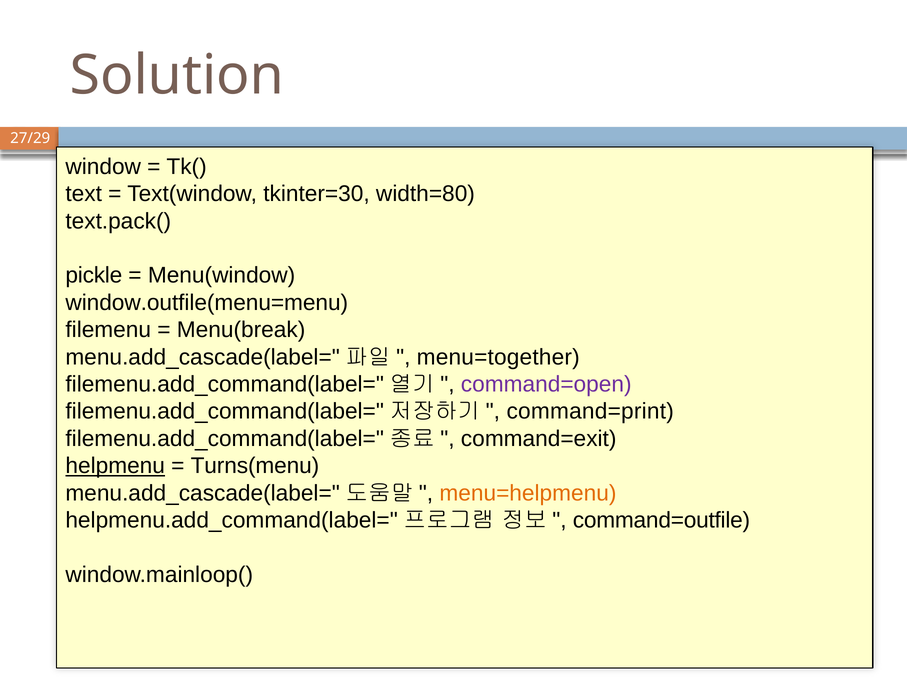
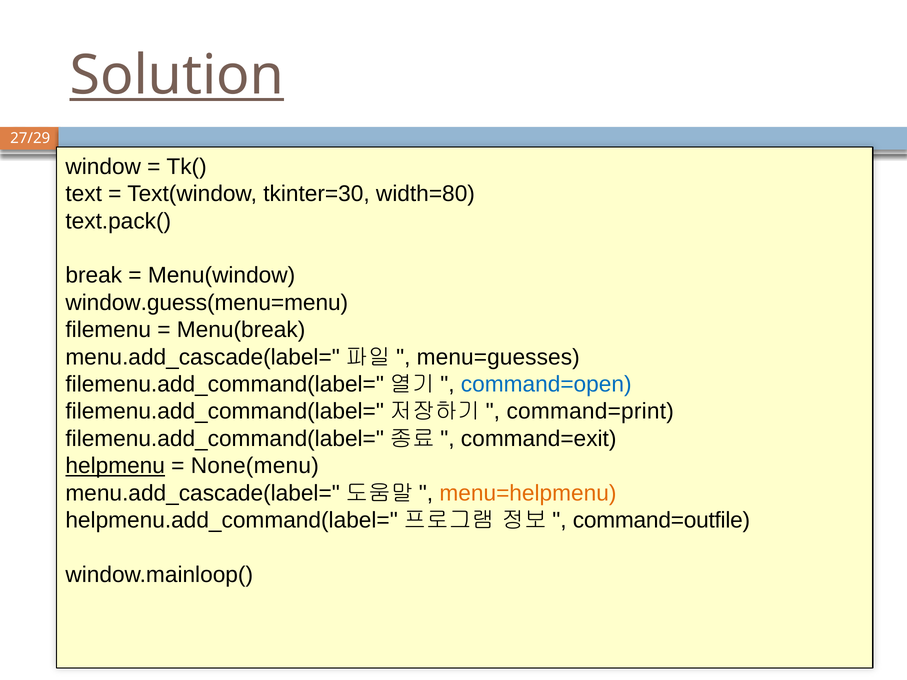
Solution underline: none -> present (177, 76)
pickle: pickle -> break (94, 276)
window.outfile(menu=menu: window.outfile(menu=menu -> window.guess(menu=menu (207, 303)
menu=together: menu=together -> menu=guesses (498, 357)
command=open colour: purple -> blue (546, 384)
Turns(menu: Turns(menu -> None(menu (255, 466)
